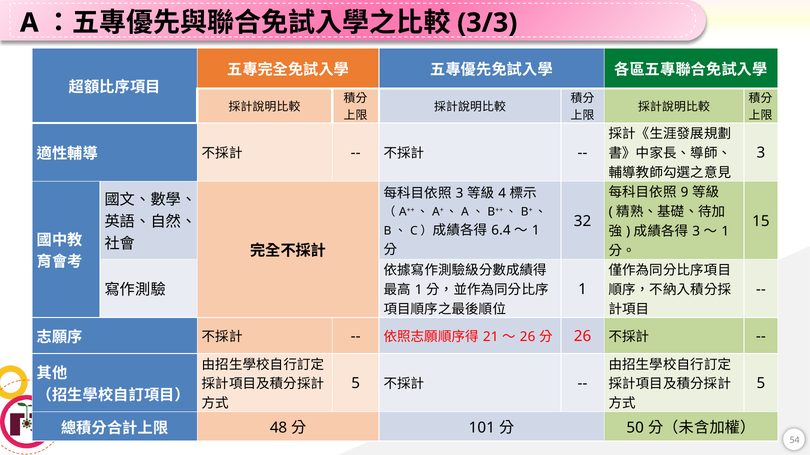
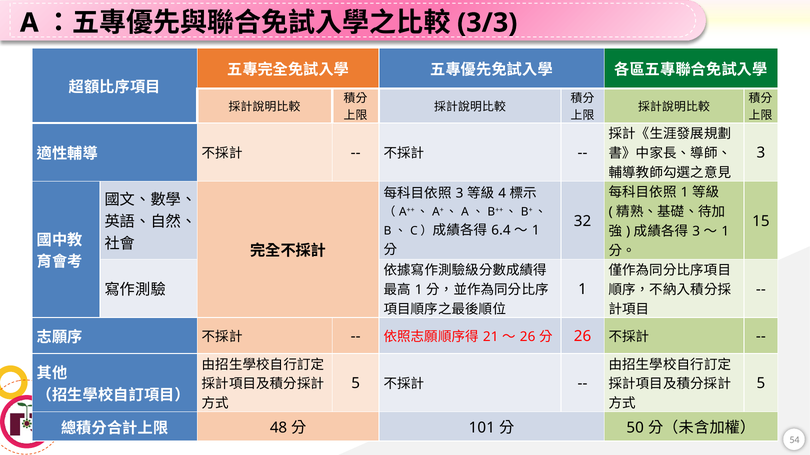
9: 9 -> 1 (685, 193)
